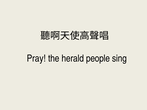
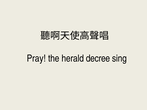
people: people -> decree (98, 59)
